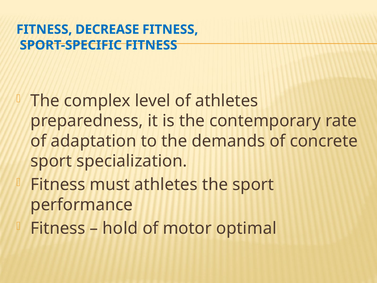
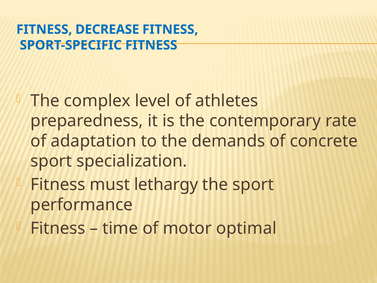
must athletes: athletes -> lethargy (166, 184)
hold: hold -> time (120, 228)
